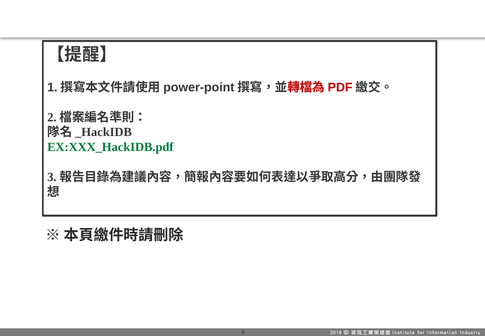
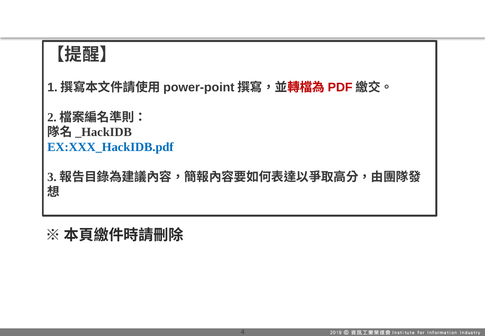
EX:XXX_HackIDB.pdf colour: green -> blue (110, 147)
